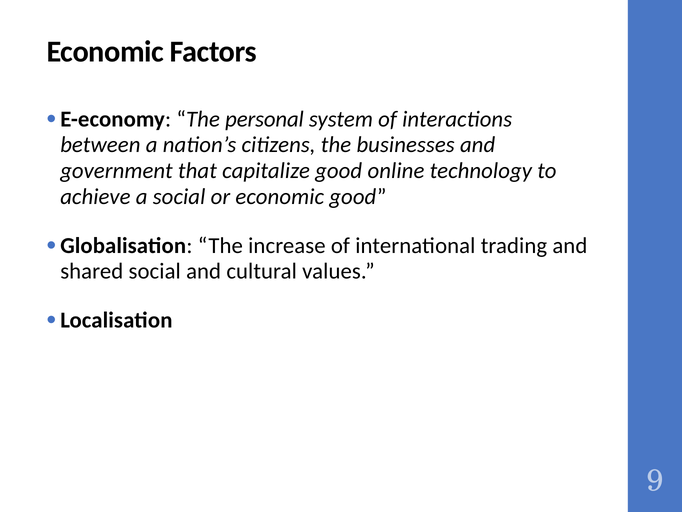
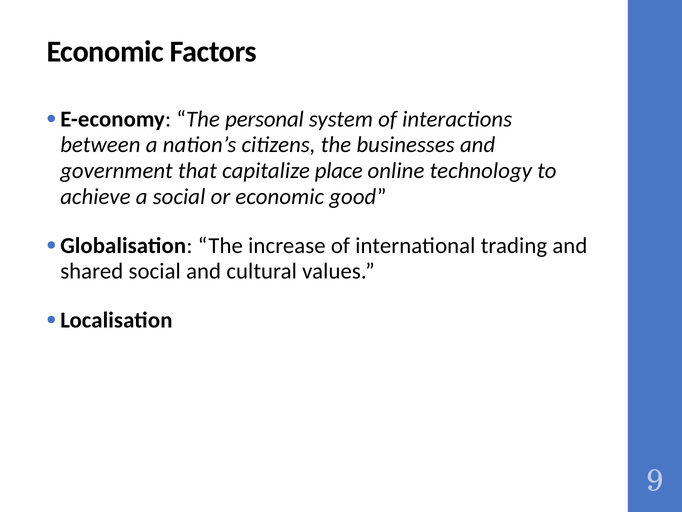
capitalize good: good -> place (339, 171)
